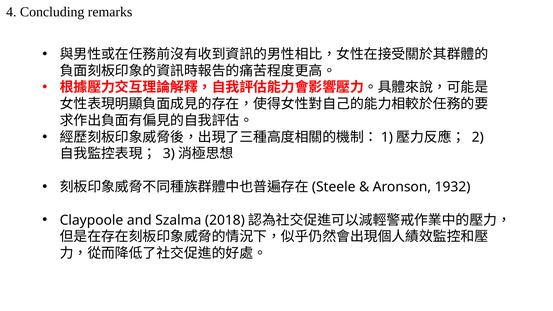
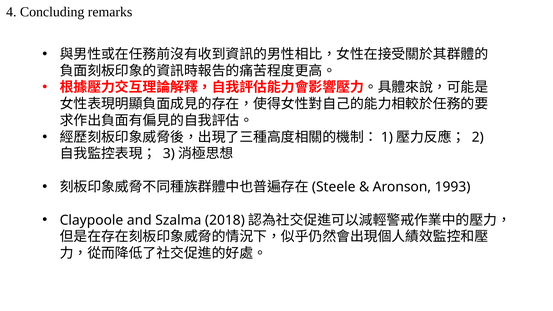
1932: 1932 -> 1993 (453, 187)
